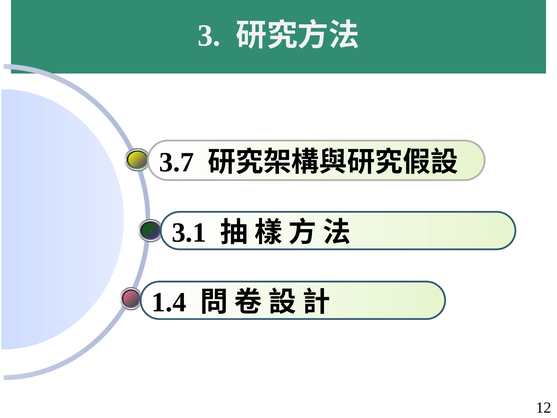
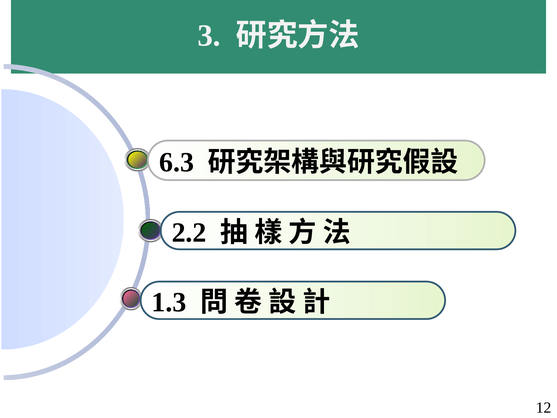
3.7: 3.7 -> 6.3 (177, 162)
3.1: 3.1 -> 2.2 (189, 232)
1.4: 1.4 -> 1.3 (169, 302)
